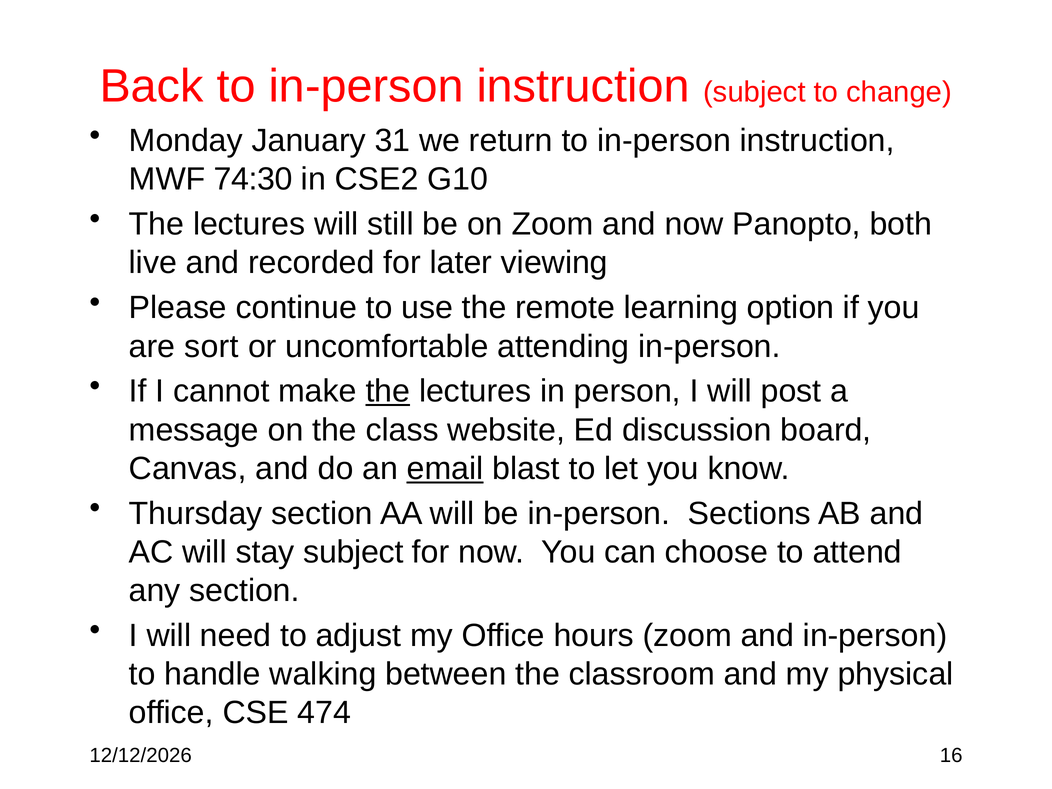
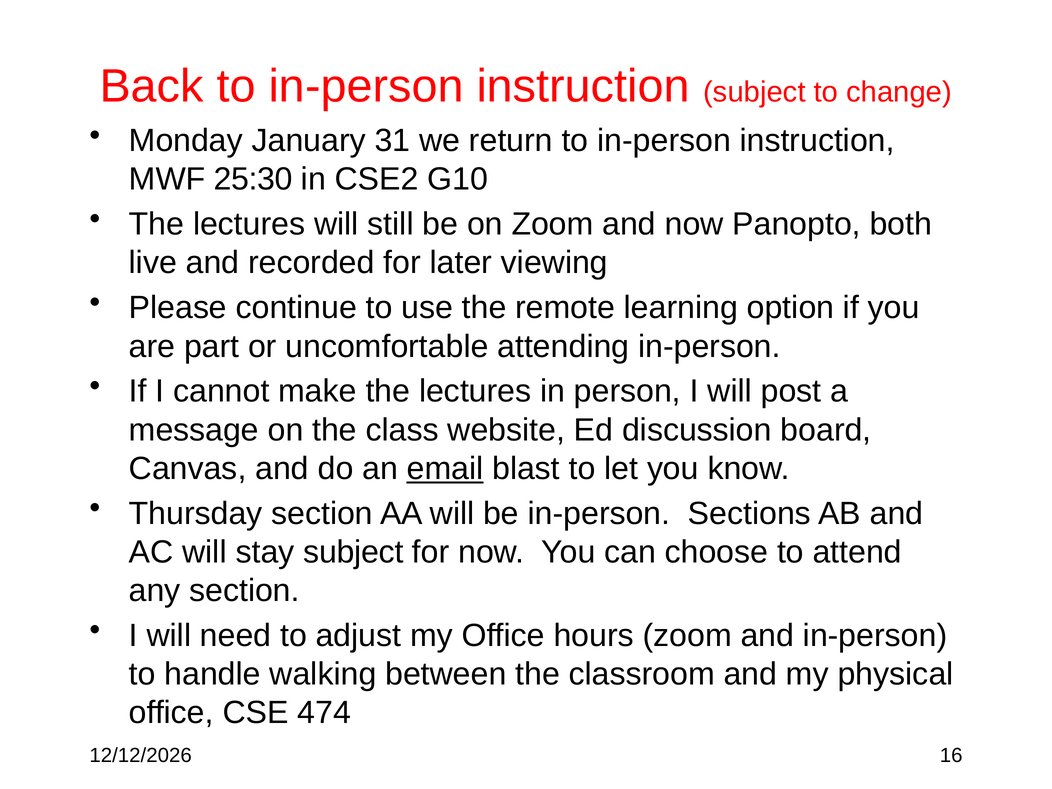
74:30: 74:30 -> 25:30 (253, 179)
sort: sort -> part (212, 346)
the underline: present -> none (388, 391)
